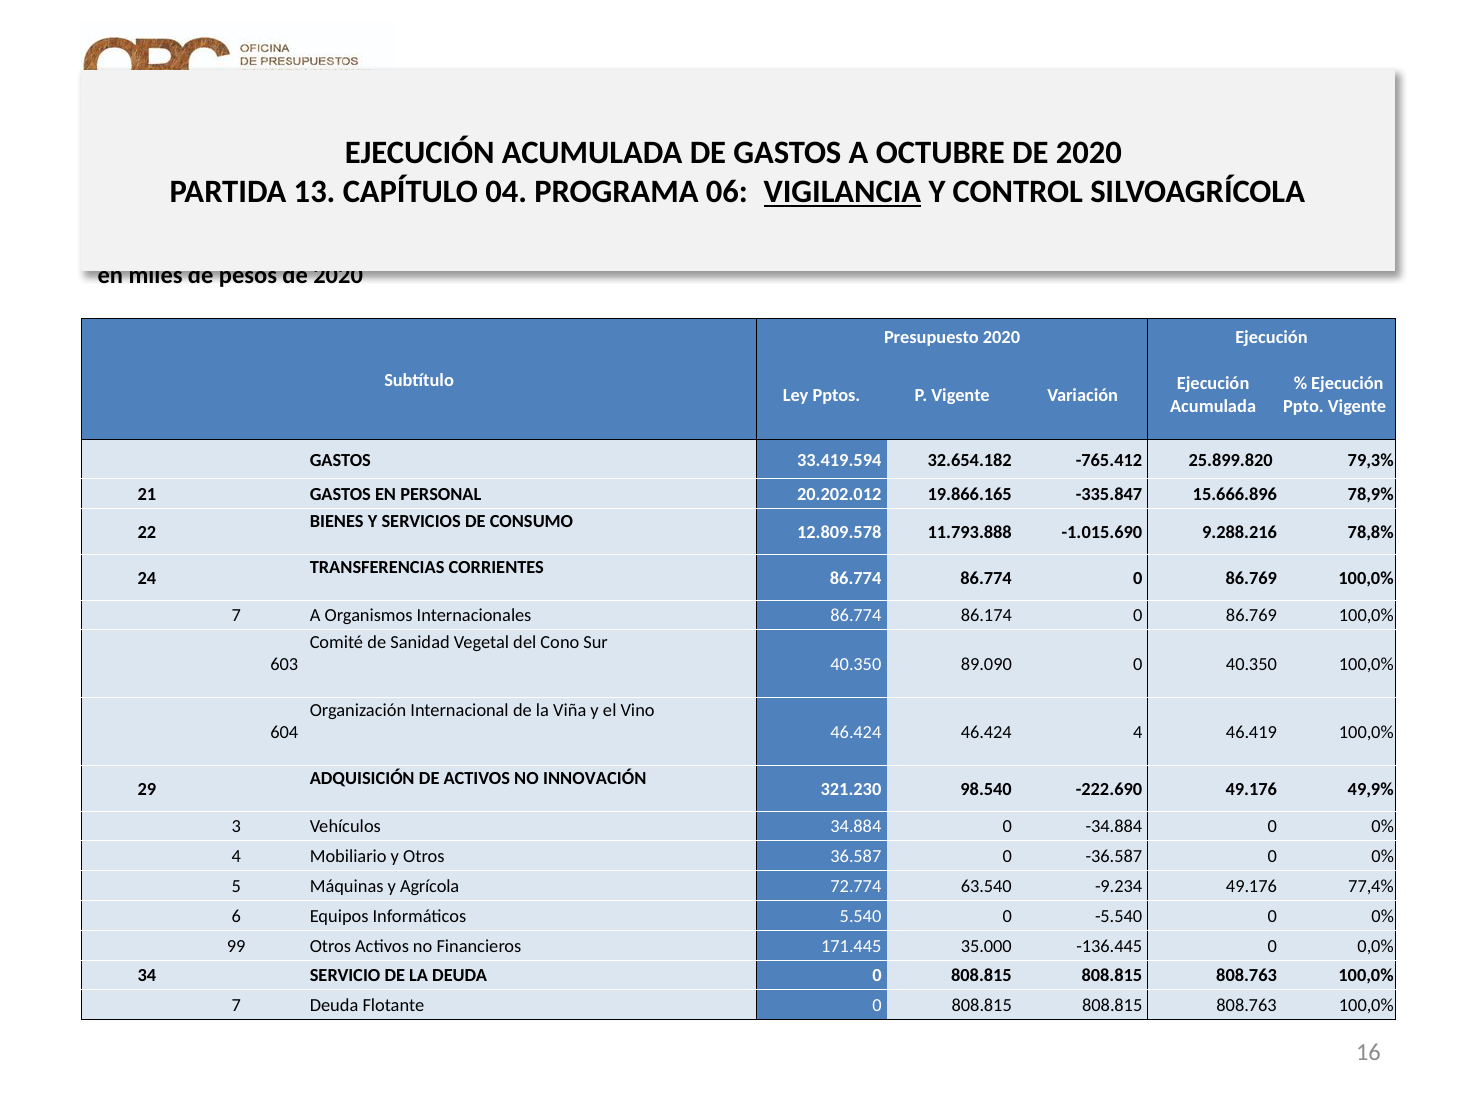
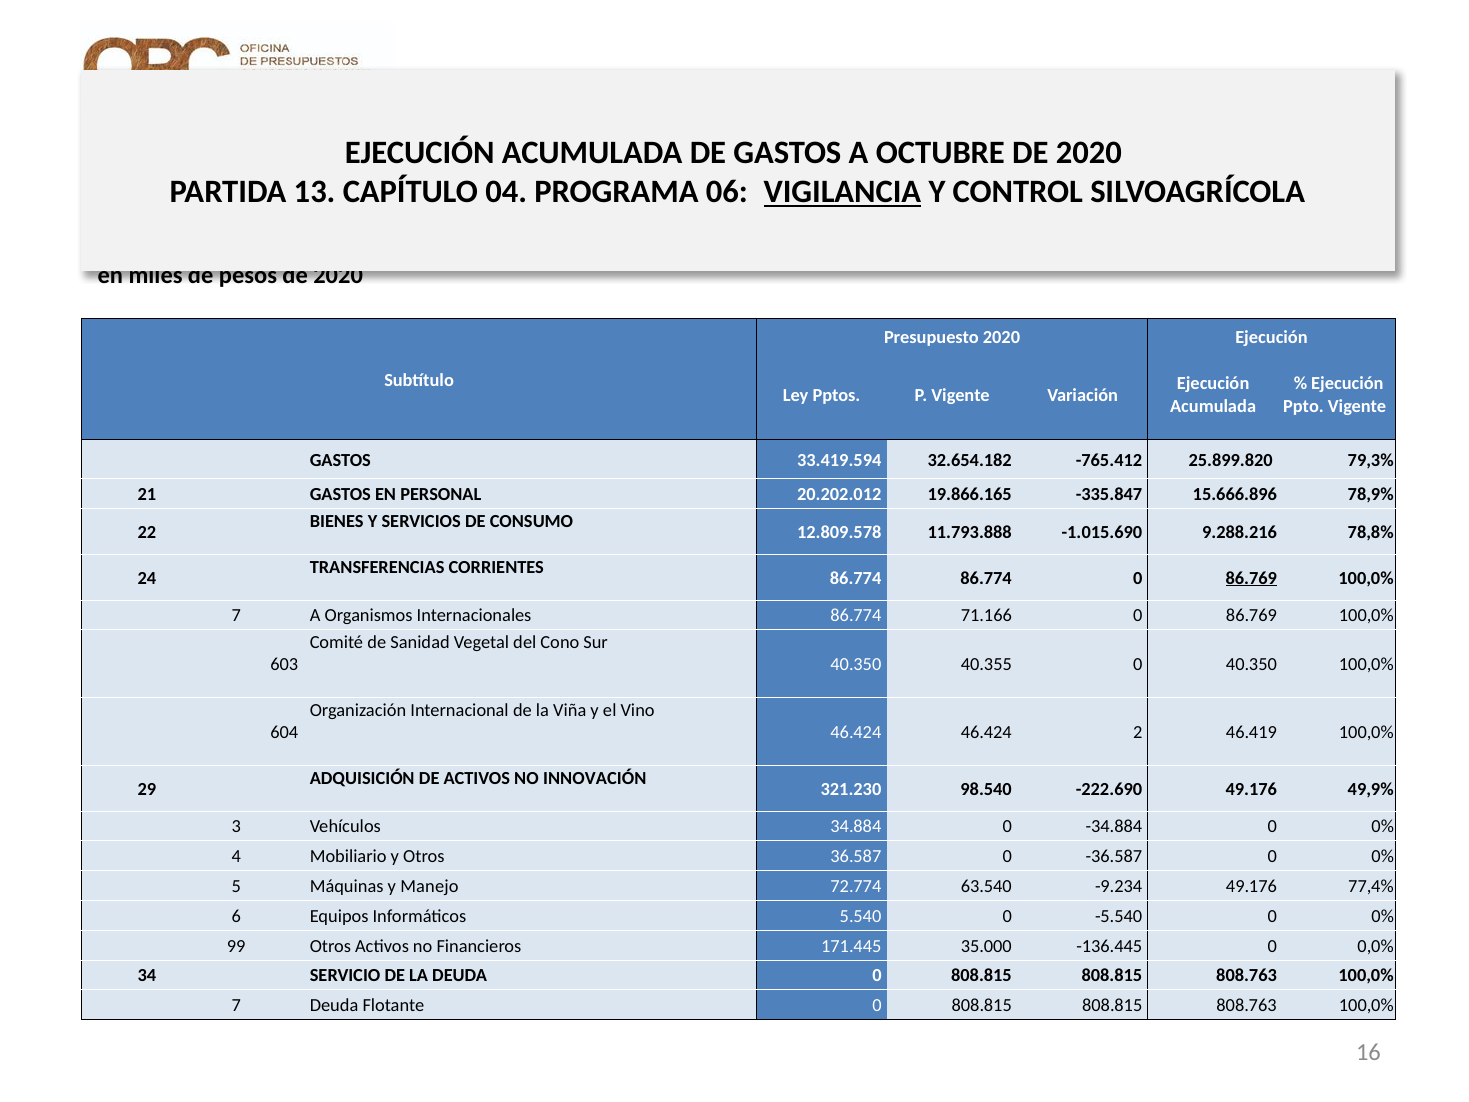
86.769 underline: none -> present (1251, 578)
86.174: 86.174 -> 71.166 (986, 616)
89.090: 89.090 -> 40.355 (986, 664)
46.424 4: 4 -> 2 (1138, 732)
Agrícola: Agrícola -> Manejo (429, 886)
